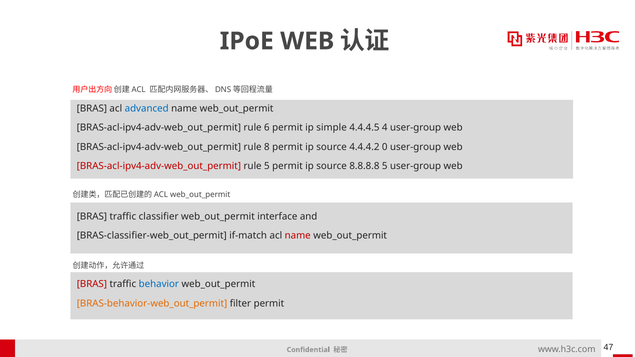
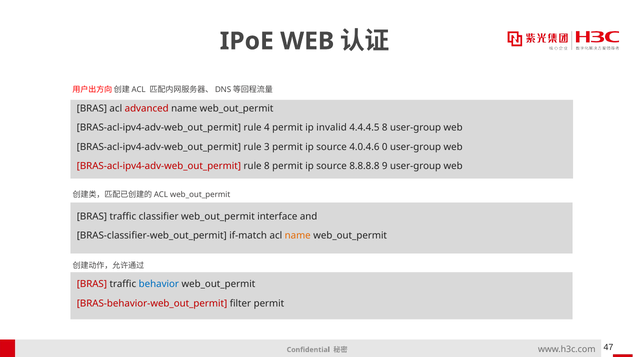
advanced colour: blue -> red (147, 108)
6: 6 -> 4 (267, 128)
simple: simple -> invalid (332, 128)
4.4.4.5 4: 4 -> 8 (385, 128)
8: 8 -> 3 (267, 147)
4.4.4.2: 4.4.4.2 -> 4.0.4.6 (364, 147)
rule 5: 5 -> 8 (267, 166)
8.8.8.8 5: 5 -> 9 (385, 166)
name colour: red -> orange (298, 236)
BRAS-behavior-web_out_permit colour: orange -> red (152, 304)
